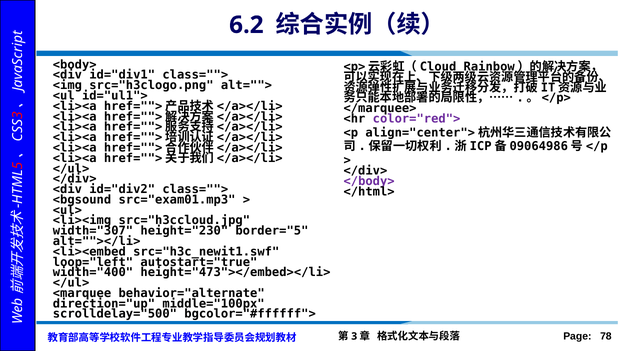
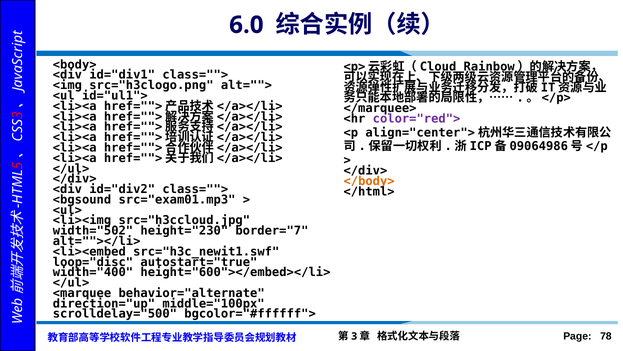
6.2: 6.2 -> 6.0 (246, 25)
</body> colour: purple -> orange (369, 181)
width="307: width="307 -> width="502 (93, 230)
border="5: border="5 -> border="7 (272, 230)
loop="left: loop="left -> loop="disc (93, 262)
height="473"></embed></li>: height="473"></embed></li> -> height="600"></embed></li> (235, 272)
